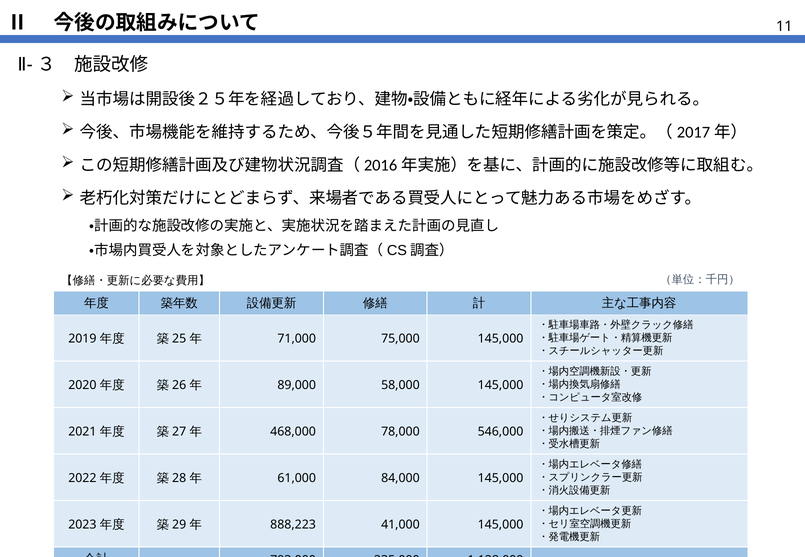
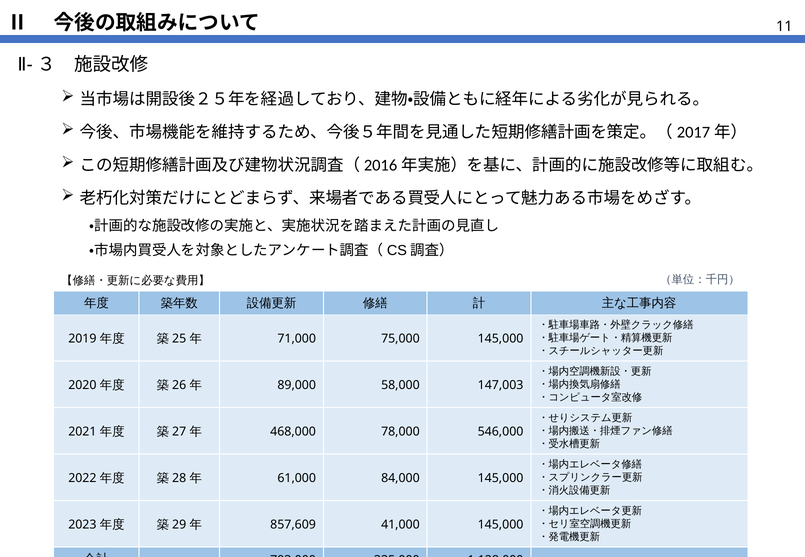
58,000 145,000: 145,000 -> 147,003 (501, 385)
888,223: 888,223 -> 857,609 (293, 525)
